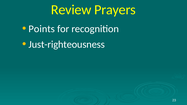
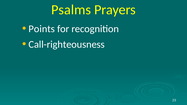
Review: Review -> Psalms (71, 10)
Just-righteousness: Just-righteousness -> Call-righteousness (67, 44)
